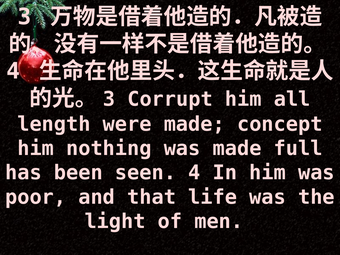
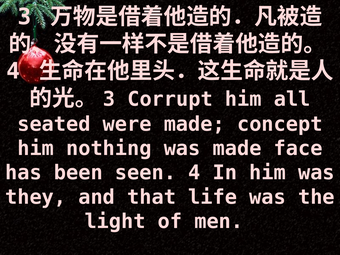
length: length -> seated (54, 124)
full: full -> face (298, 148)
poor: poor -> they (36, 197)
